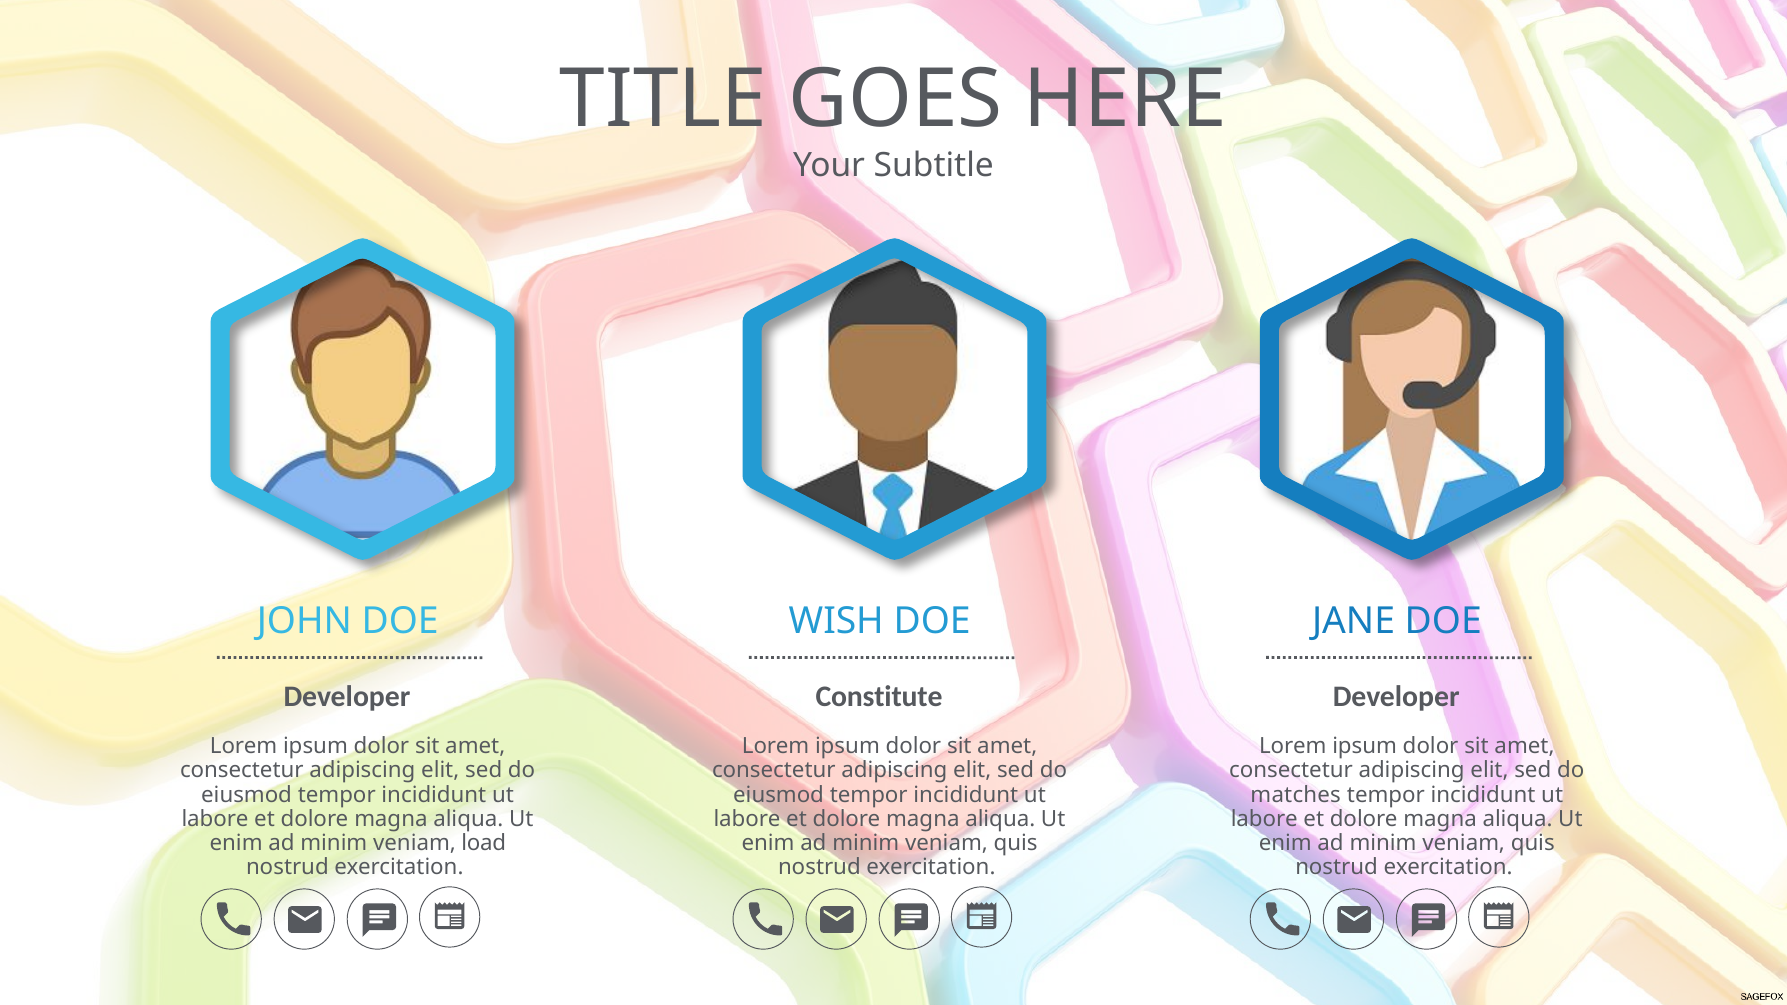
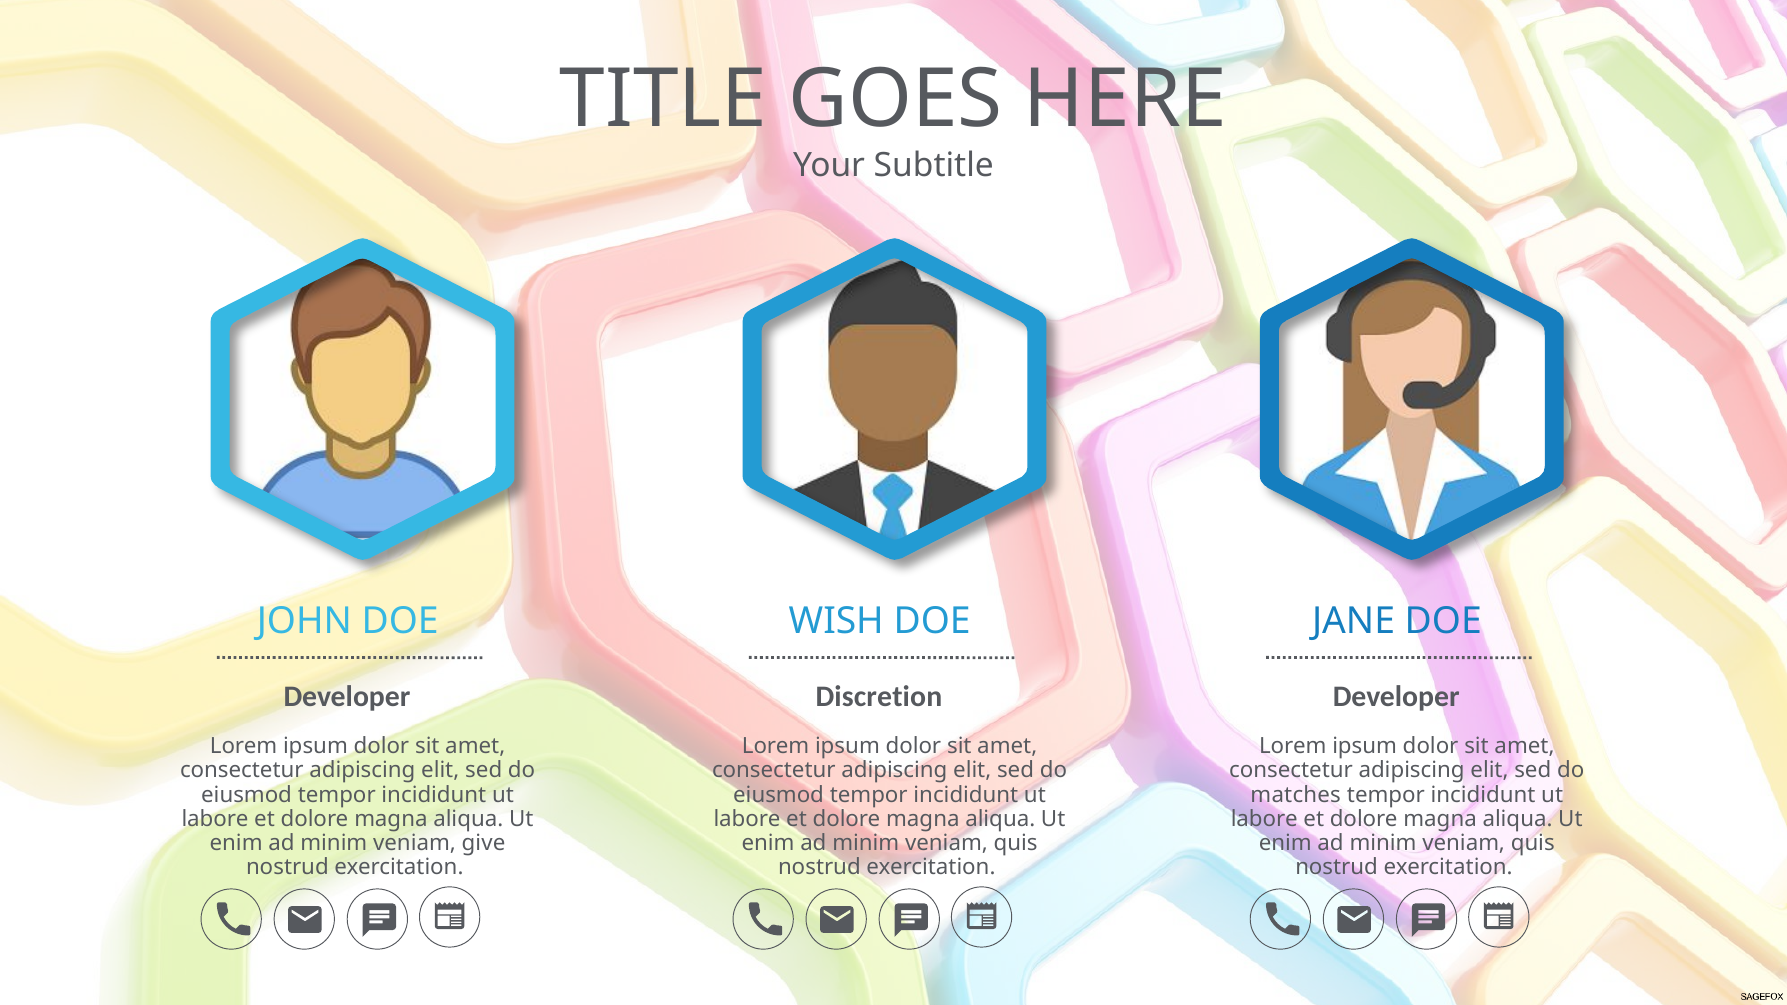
Constitute: Constitute -> Discretion (879, 696)
load: load -> give (484, 843)
